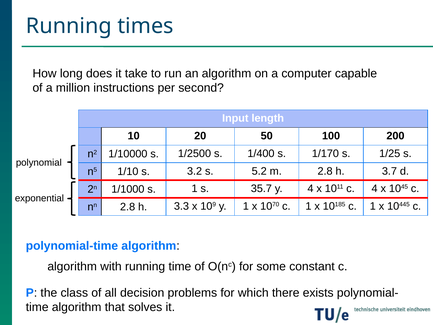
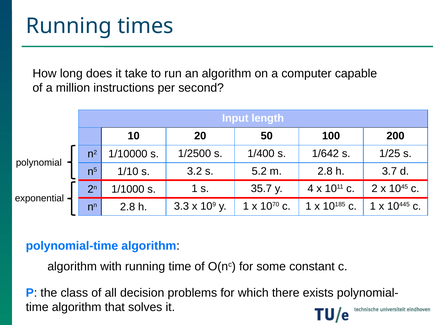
1/170: 1/170 -> 1/642 (325, 153)
c 4: 4 -> 2 (375, 189)
